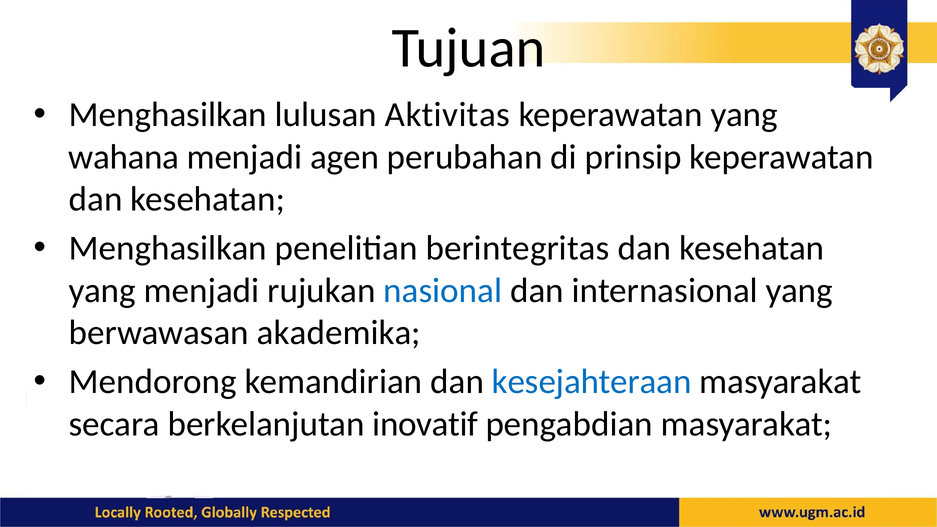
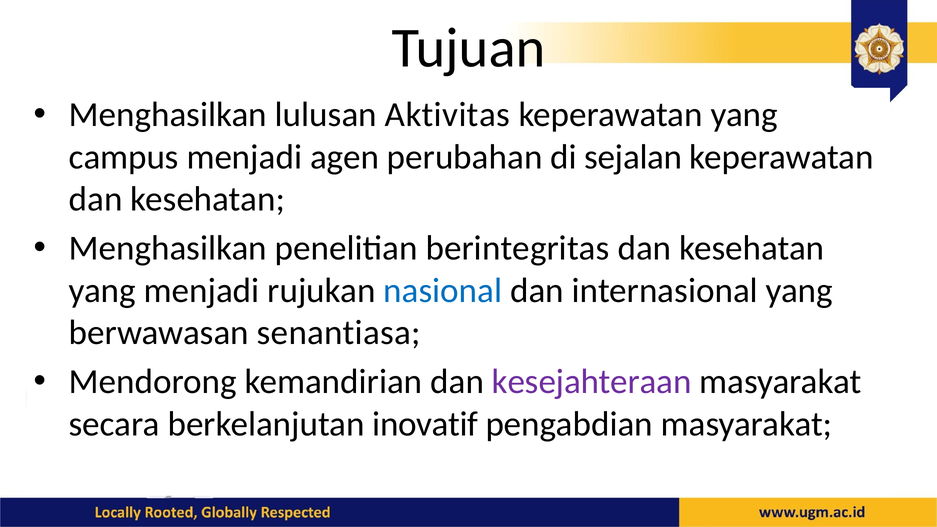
wahana: wahana -> campus (124, 157)
prinsip: prinsip -> sejalan (633, 157)
akademika: akademika -> senantiasa (339, 333)
kesejahteraan colour: blue -> purple (592, 382)
